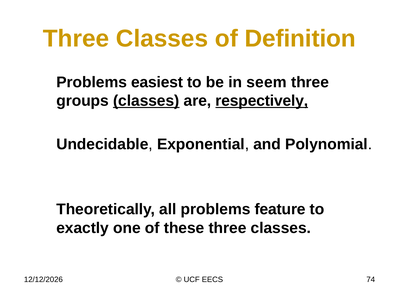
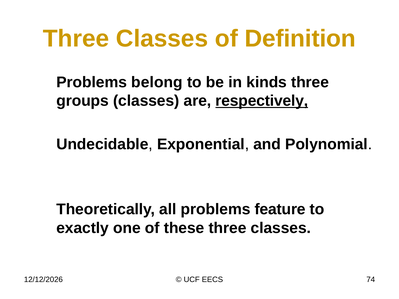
easiest: easiest -> belong (157, 82)
seem: seem -> kinds (267, 82)
classes underline: present -> none (146, 101)
